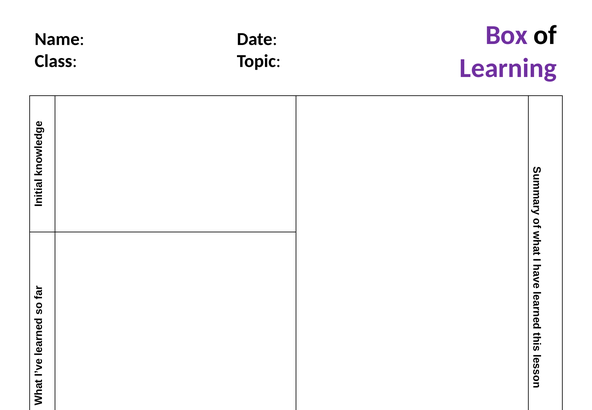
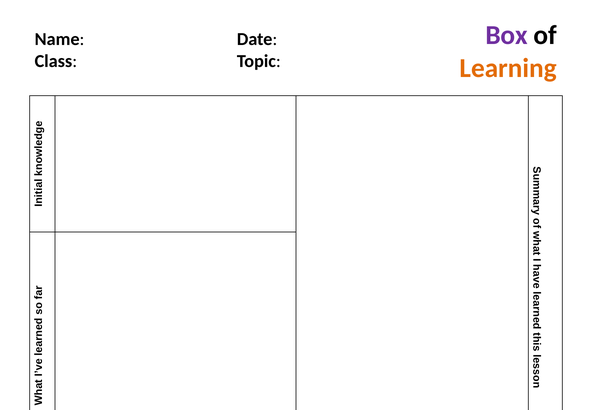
Learning colour: purple -> orange (508, 68)
